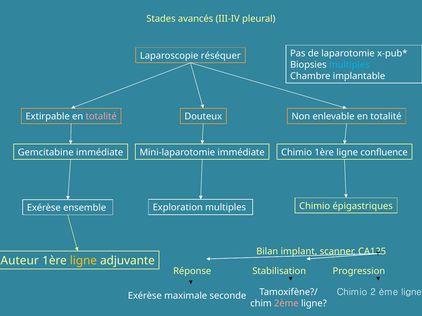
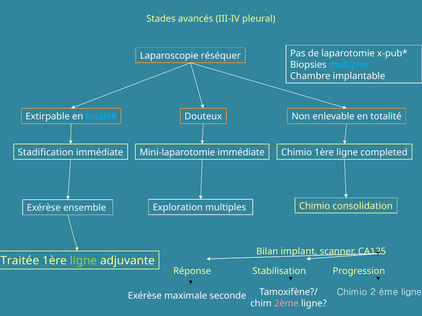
totalité colour: pink -> light blue (101, 117)
Gemcitabine: Gemcitabine -> Stadification (46, 152)
confluence: confluence -> completed (384, 152)
épigastriques: épigastriques -> consolidation (363, 206)
Auteur: Auteur -> Traitée (20, 261)
ligne colour: yellow -> light green (83, 261)
